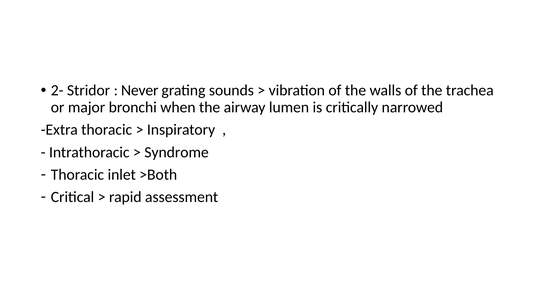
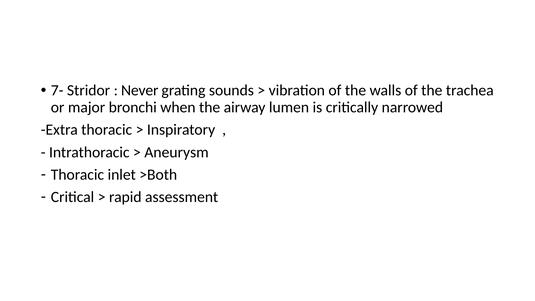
2-: 2- -> 7- (57, 90)
Syndrome: Syndrome -> Aneurysm (177, 152)
